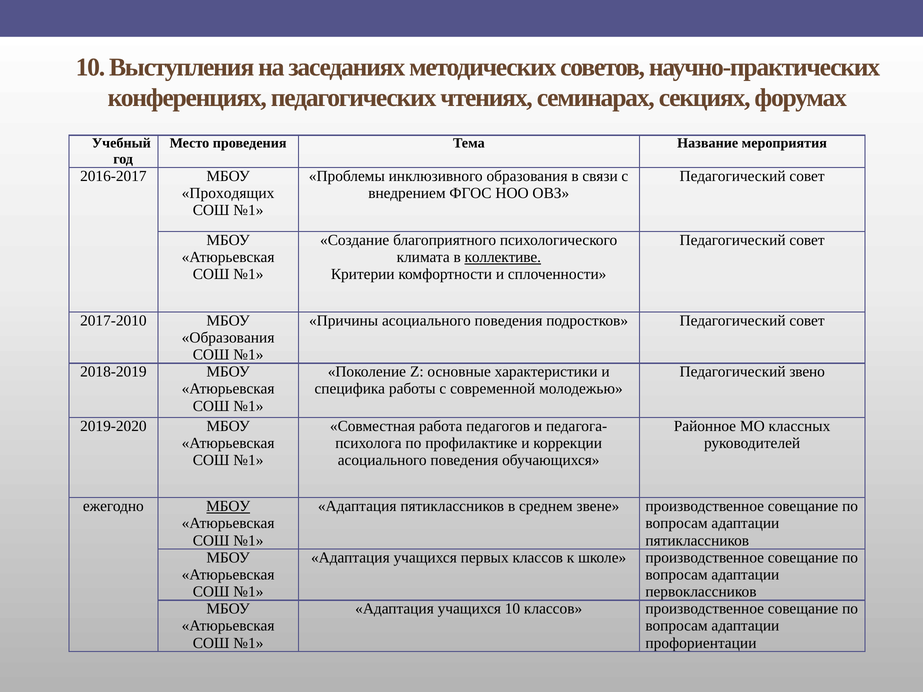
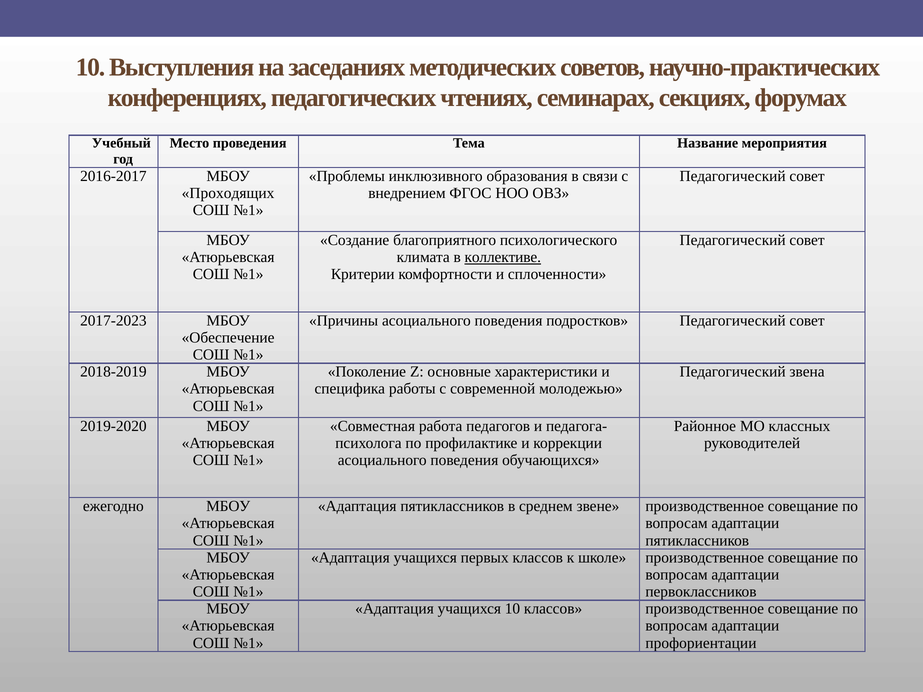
2017-2010: 2017-2010 -> 2017-2023 (113, 321)
Образования: Образования -> Обеспечение (228, 338)
звено: звено -> звена (807, 372)
МБОУ underline: present -> none (228, 507)
